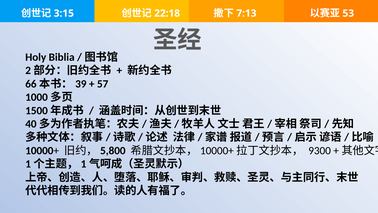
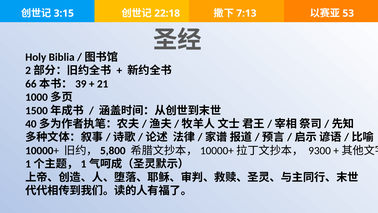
57: 57 -> 21 (103, 84)
